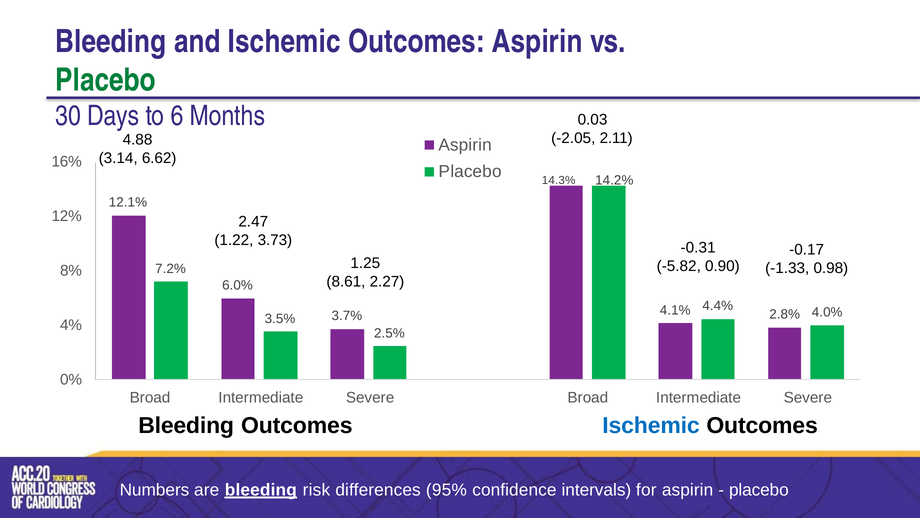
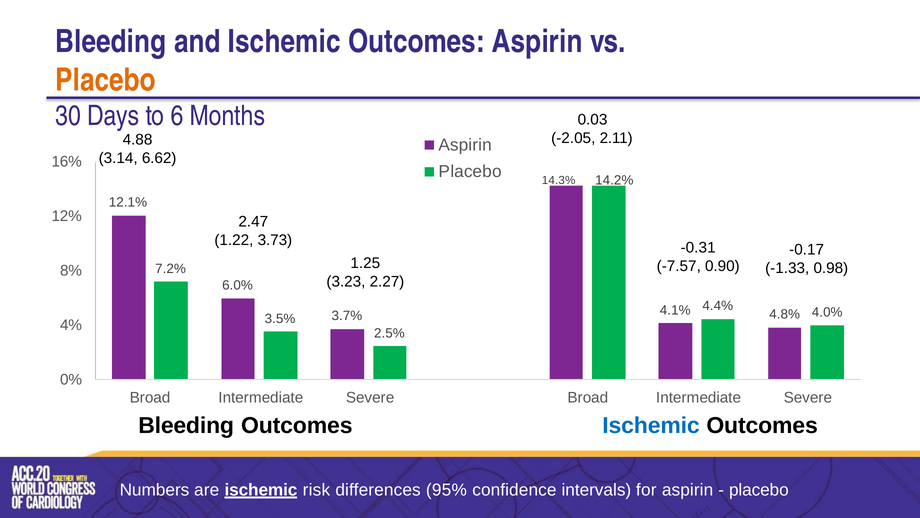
Placebo colour: green -> orange (105, 80)
-5.82: -5.82 -> -7.57 (679, 266)
8.61: 8.61 -> 3.23 (346, 281)
2.8%: 2.8% -> 4.8% (785, 314)
are bleeding: bleeding -> ischemic (261, 489)
